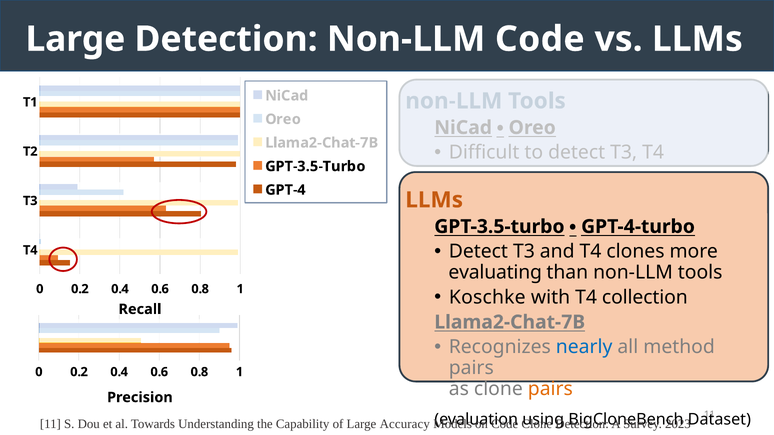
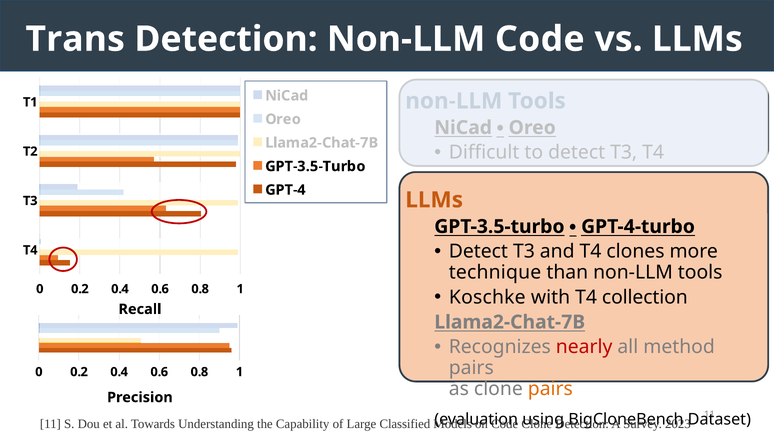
Large: Large -> Trans (75, 39)
evaluating: evaluating -> technique (495, 273)
nearly colour: blue -> red (584, 347)
Accuracy: Accuracy -> Classified (405, 424)
